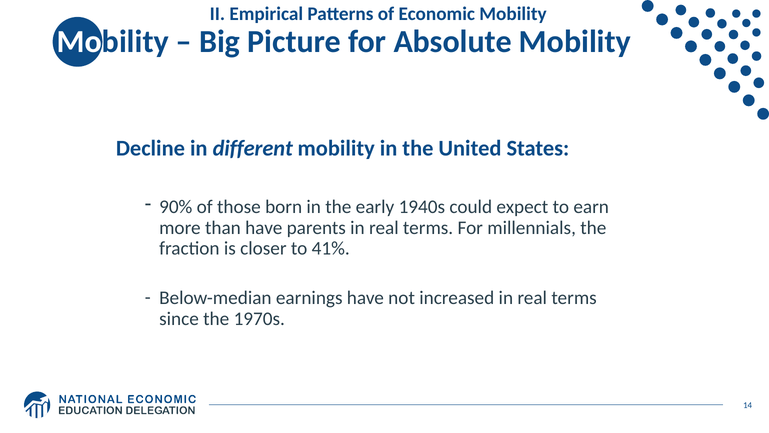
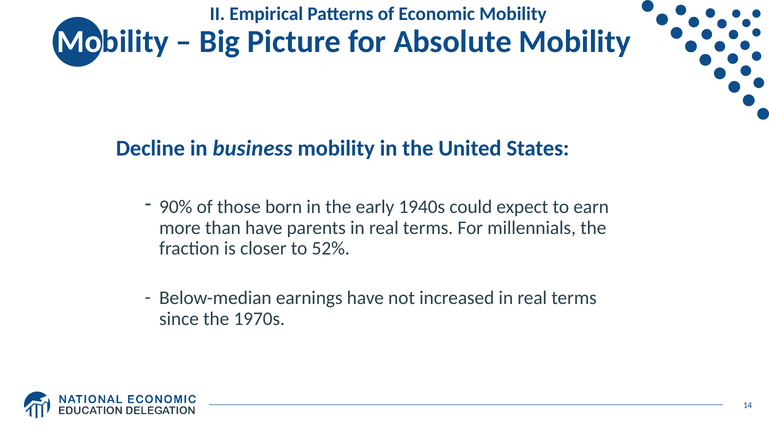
different: different -> business (253, 148)
41%: 41% -> 52% (331, 248)
